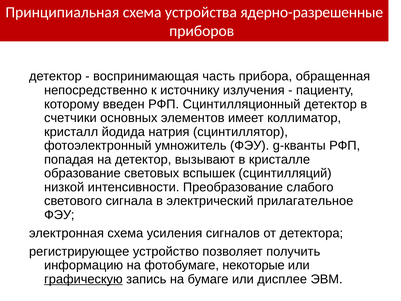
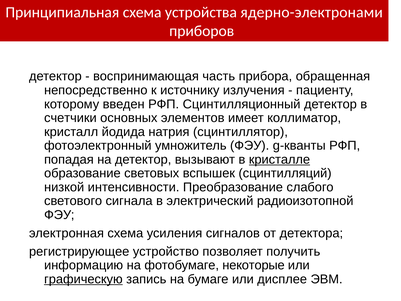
ядерно-разрешенные: ядерно-разрешенные -> ядерно-электронами (312, 12)
кристалле underline: none -> present (279, 159)
прилагательное: прилагательное -> радиоизотопной (305, 201)
